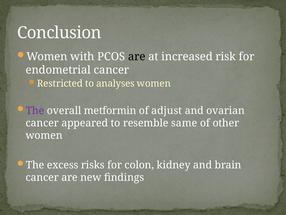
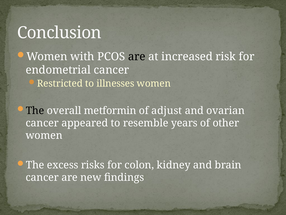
analyses: analyses -> illnesses (115, 83)
The colour: purple -> black (35, 110)
same: same -> years (184, 123)
